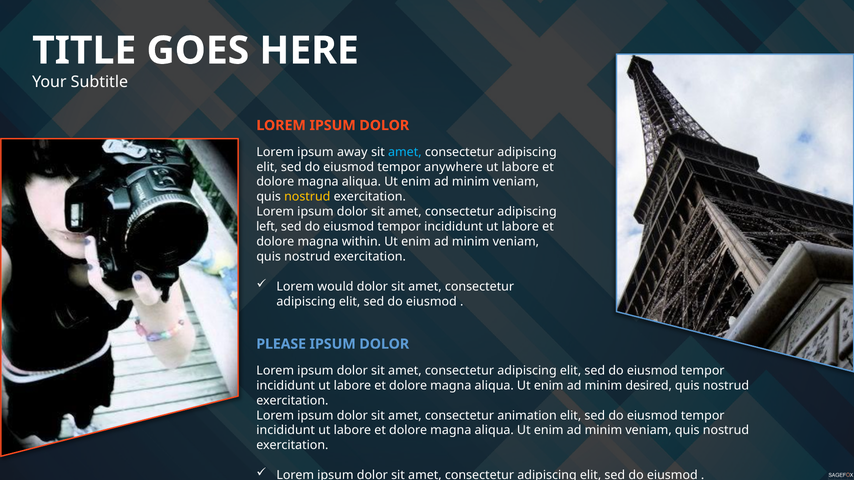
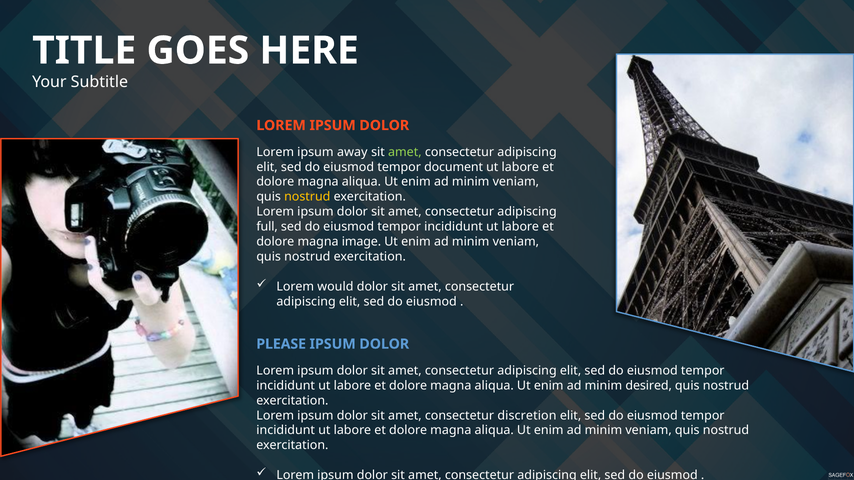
amet colour: light blue -> light green (405, 152)
anywhere: anywhere -> document (454, 167)
left: left -> full (267, 227)
within: within -> image (361, 242)
animation: animation -> discretion (527, 416)
